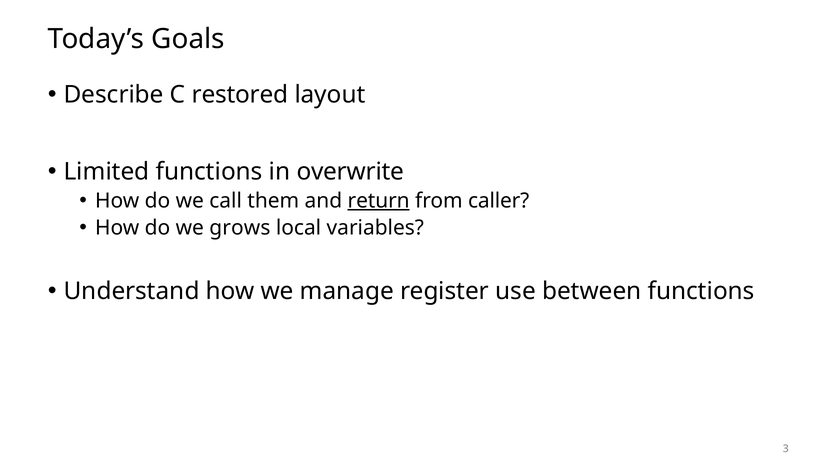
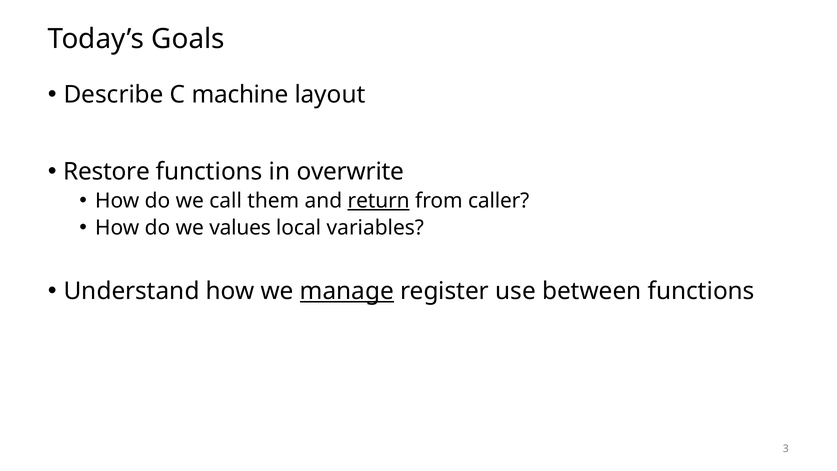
restored: restored -> machine (240, 95)
Limited: Limited -> Restore (107, 172)
grows: grows -> values (240, 228)
manage underline: none -> present (347, 291)
